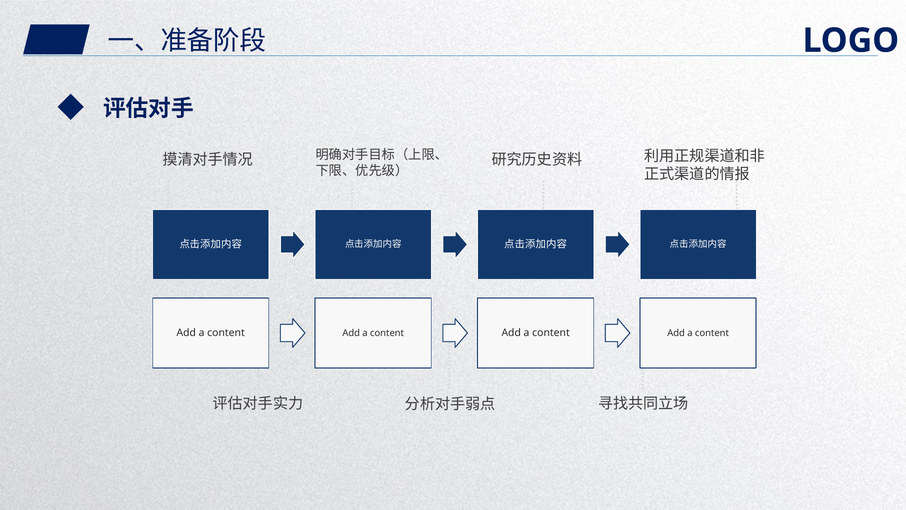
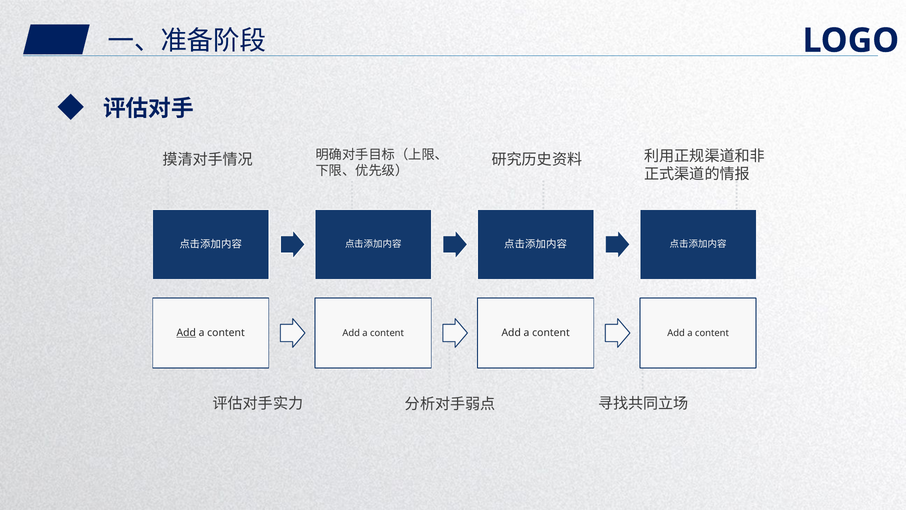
Add underline: none -> present (186, 333)
